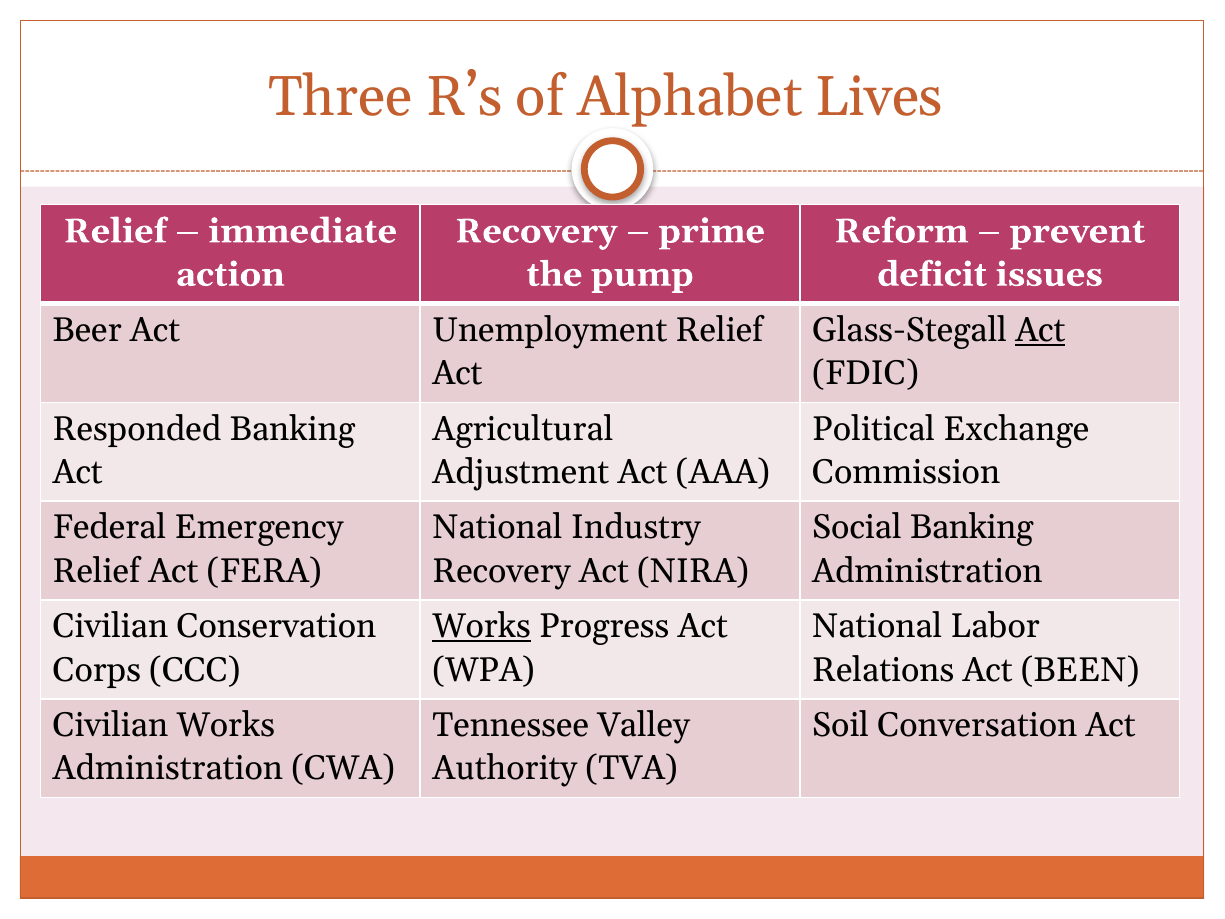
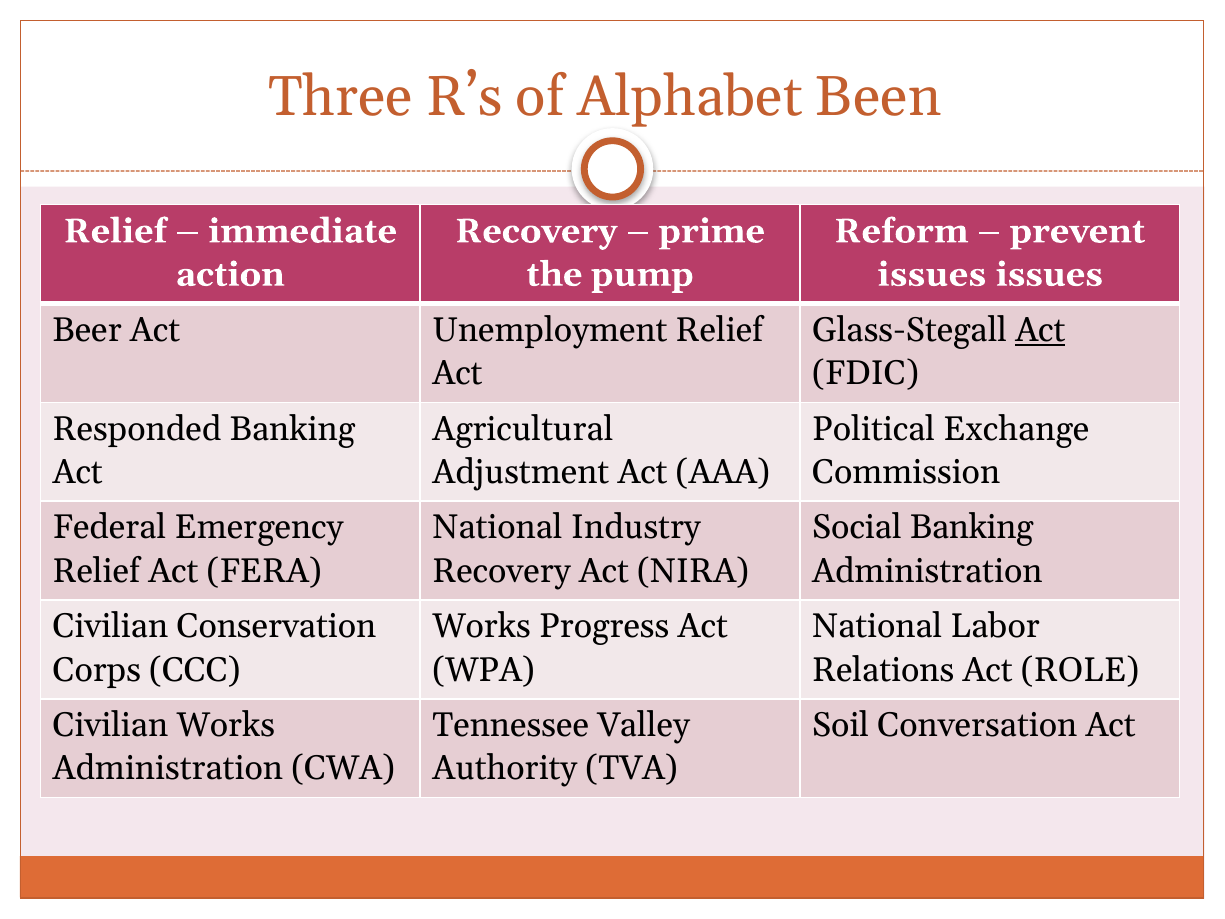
Lives: Lives -> Been (879, 96)
deficit: deficit -> issues (932, 274)
Works underline: present -> none (482, 626)
BEEN: BEEN -> ROLE (1080, 670)
